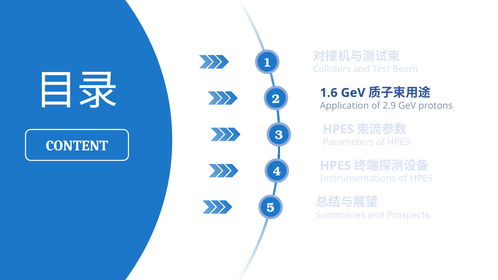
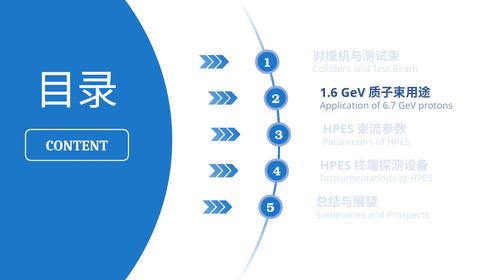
2.9: 2.9 -> 6.7 (389, 106)
